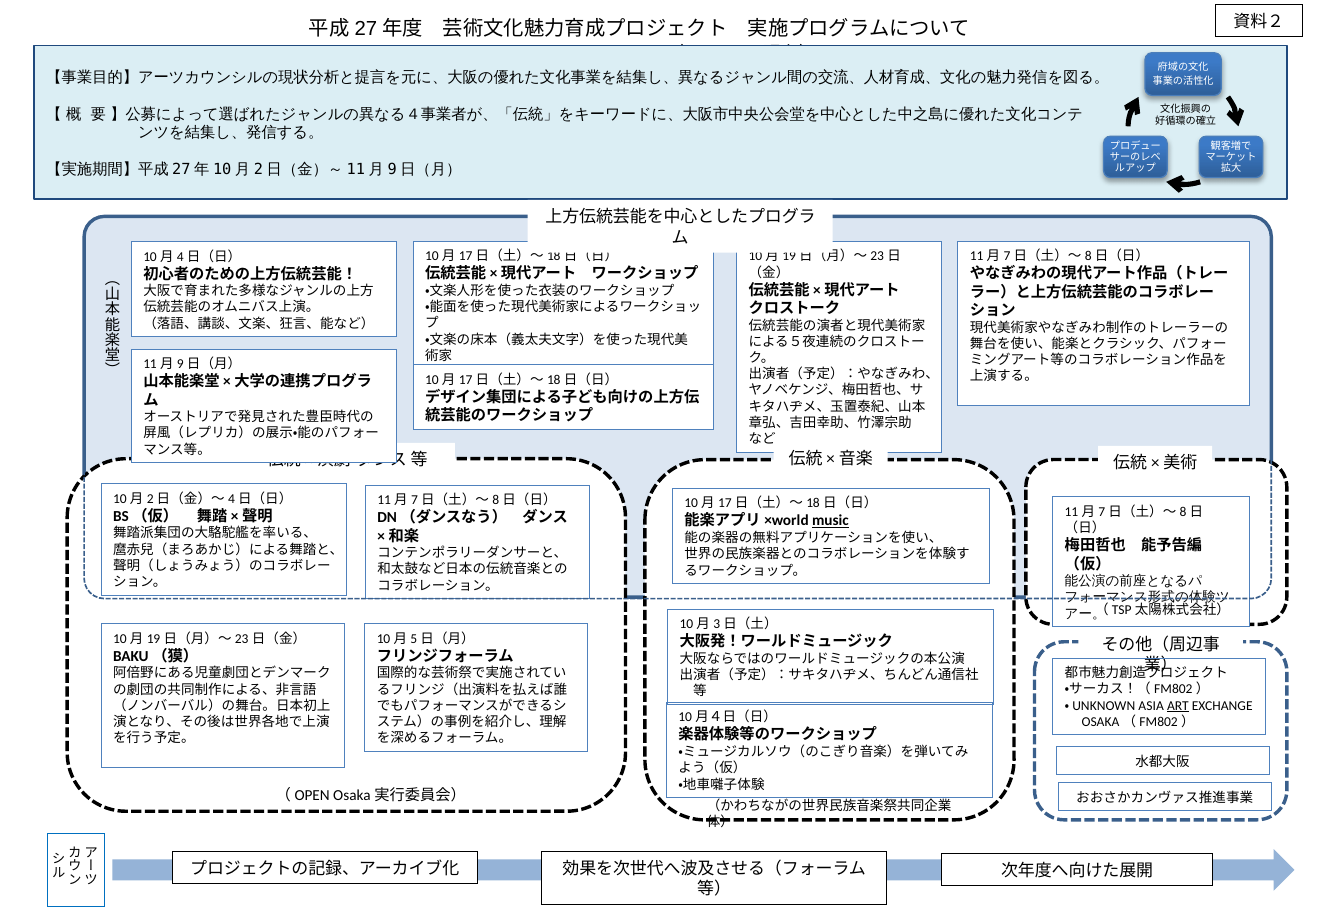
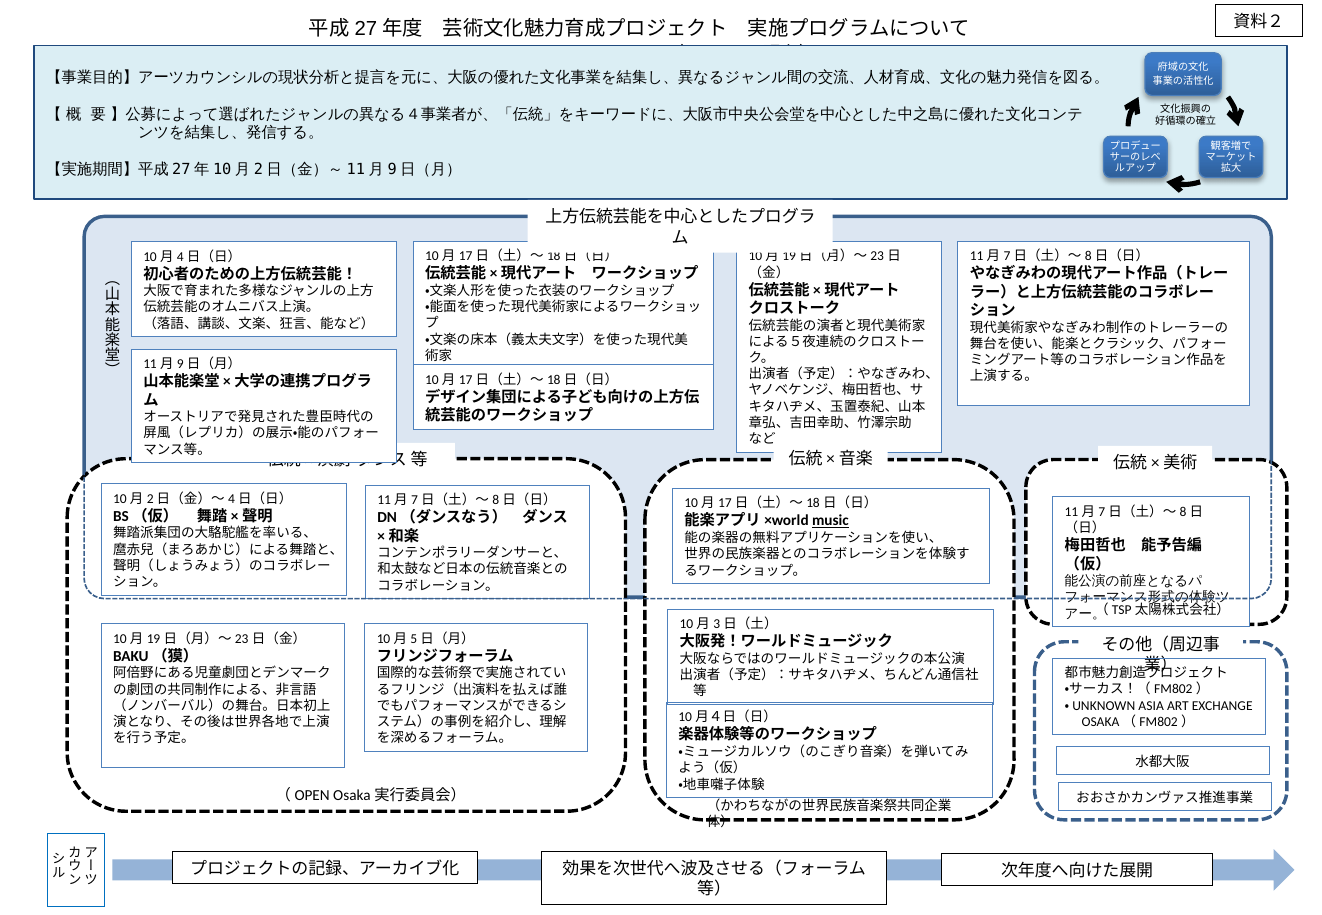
ART underline: present -> none (1178, 706)
